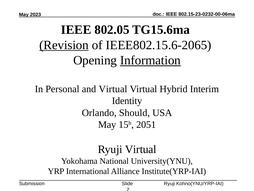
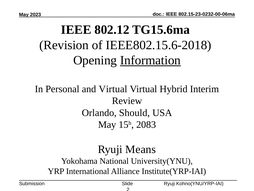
802.05: 802.05 -> 802.12 (112, 30)
Revision underline: present -> none (64, 45)
IEEE802.15.6-2065: IEEE802.15.6-2065 -> IEEE802.15.6-2018 (159, 45)
Identity: Identity -> Review (127, 101)
2051: 2051 -> 2083 (146, 124)
Ryuji Virtual: Virtual -> Means (141, 149)
